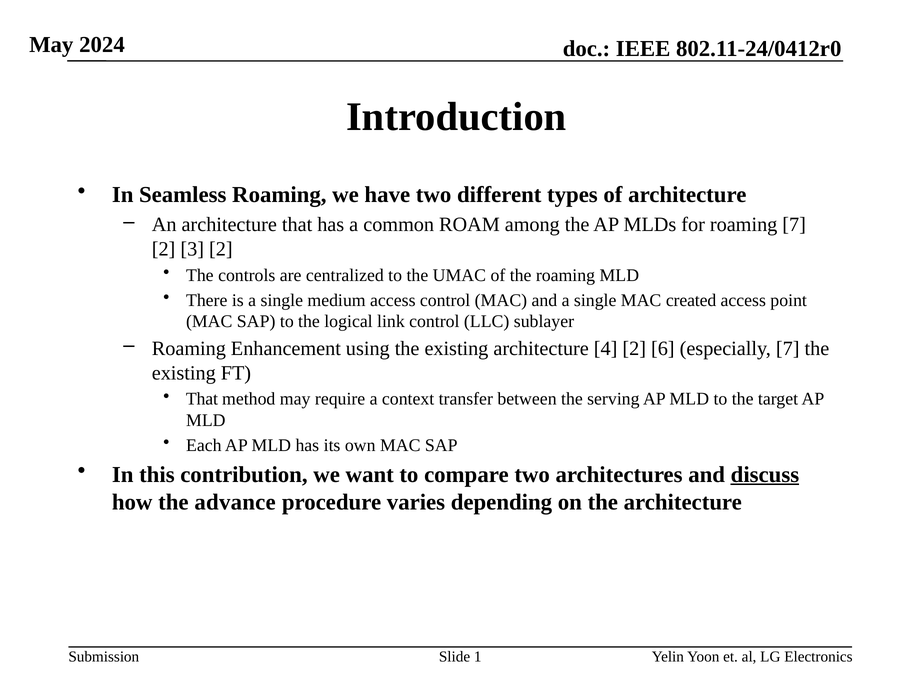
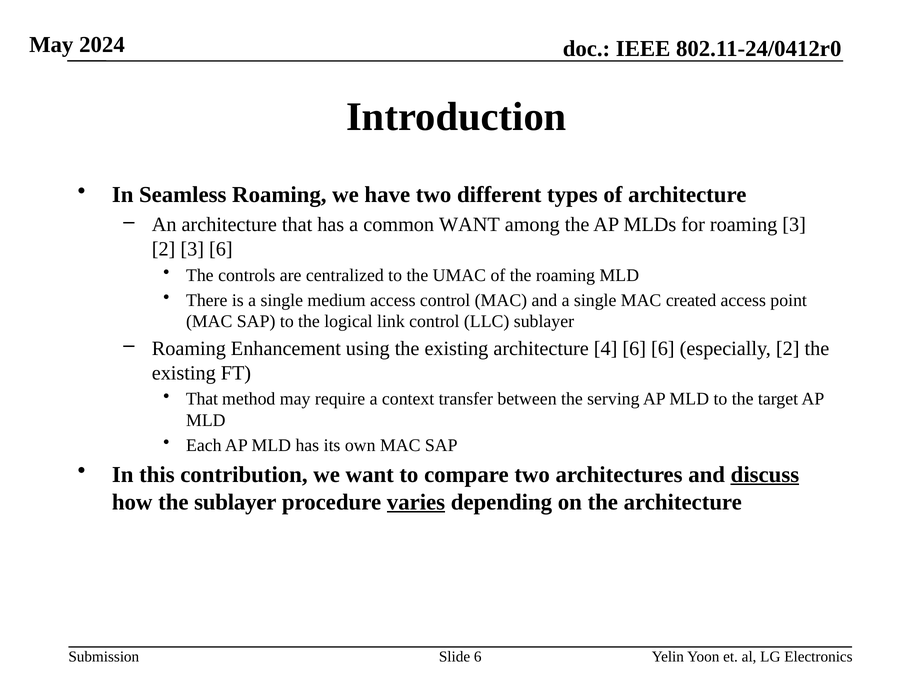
common ROAM: ROAM -> WANT (469, 225)
roaming 7: 7 -> 3 (794, 225)
3 2: 2 -> 6 (221, 249)
4 2: 2 -> 6 (634, 348)
especially 7: 7 -> 2 (788, 348)
the advance: advance -> sublayer (235, 502)
varies underline: none -> present (416, 502)
Slide 1: 1 -> 6 (478, 657)
